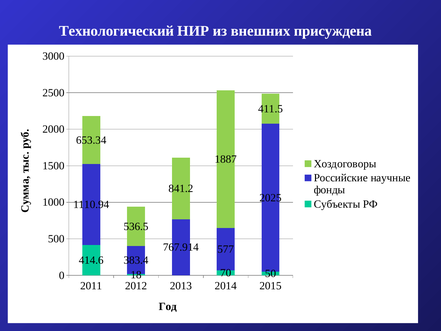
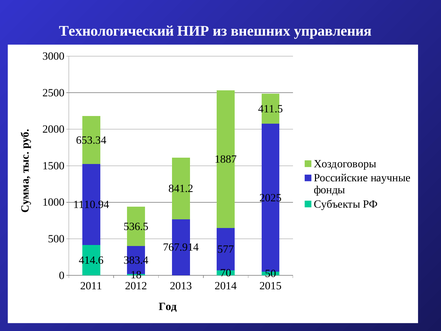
присуждена: присуждена -> управления (333, 31)
